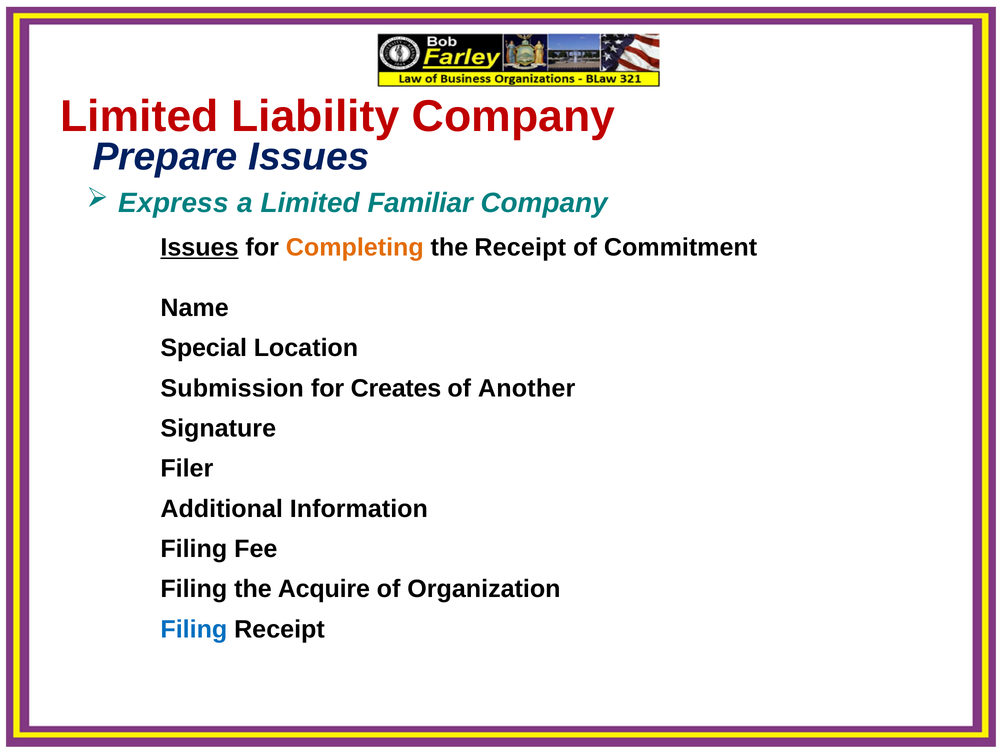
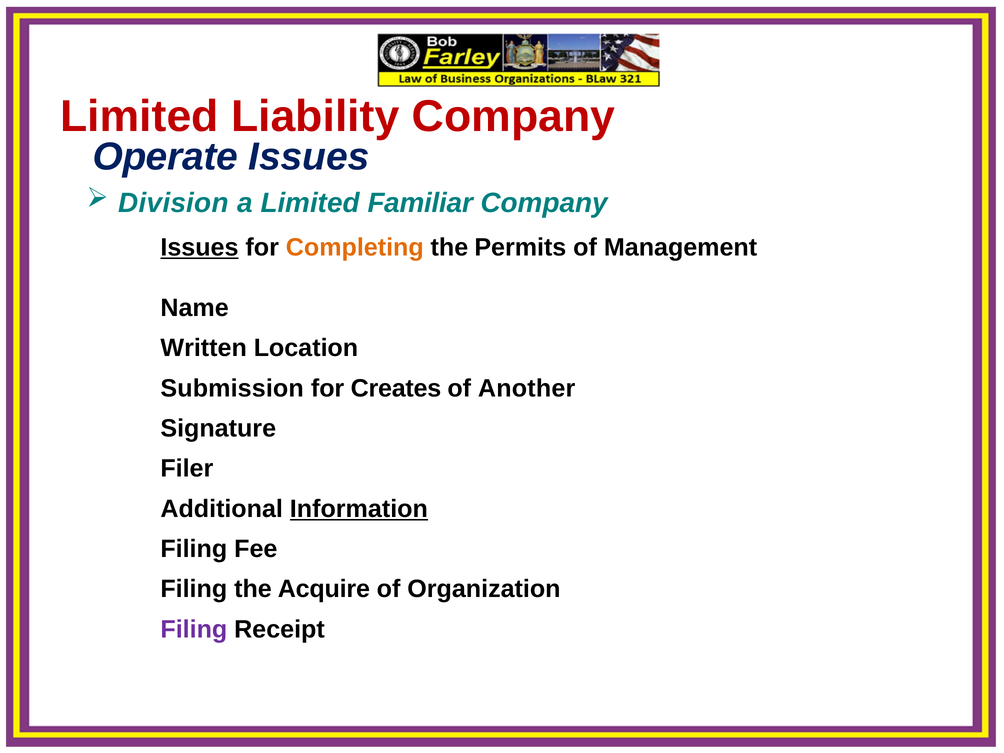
Prepare: Prepare -> Operate (165, 157)
Express: Express -> Division (174, 203)
the Receipt: Receipt -> Permits (520, 248)
Commitment: Commitment -> Management (681, 248)
Special: Special -> Written (204, 348)
Information underline: none -> present (359, 509)
Filing colour: blue -> purple (194, 629)
